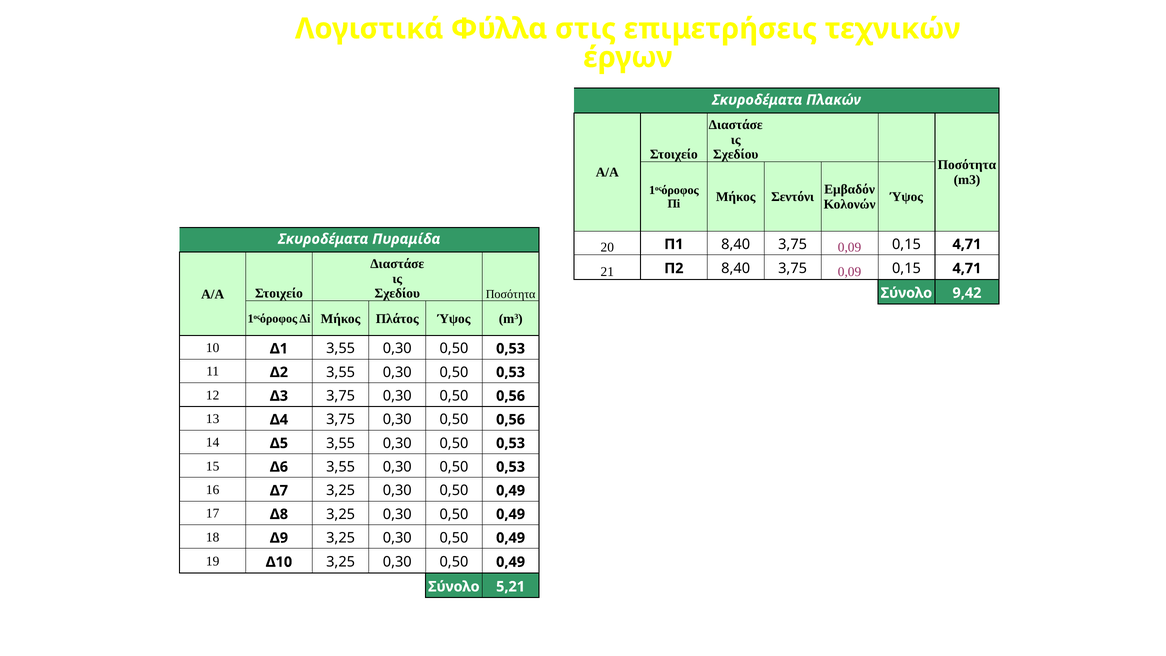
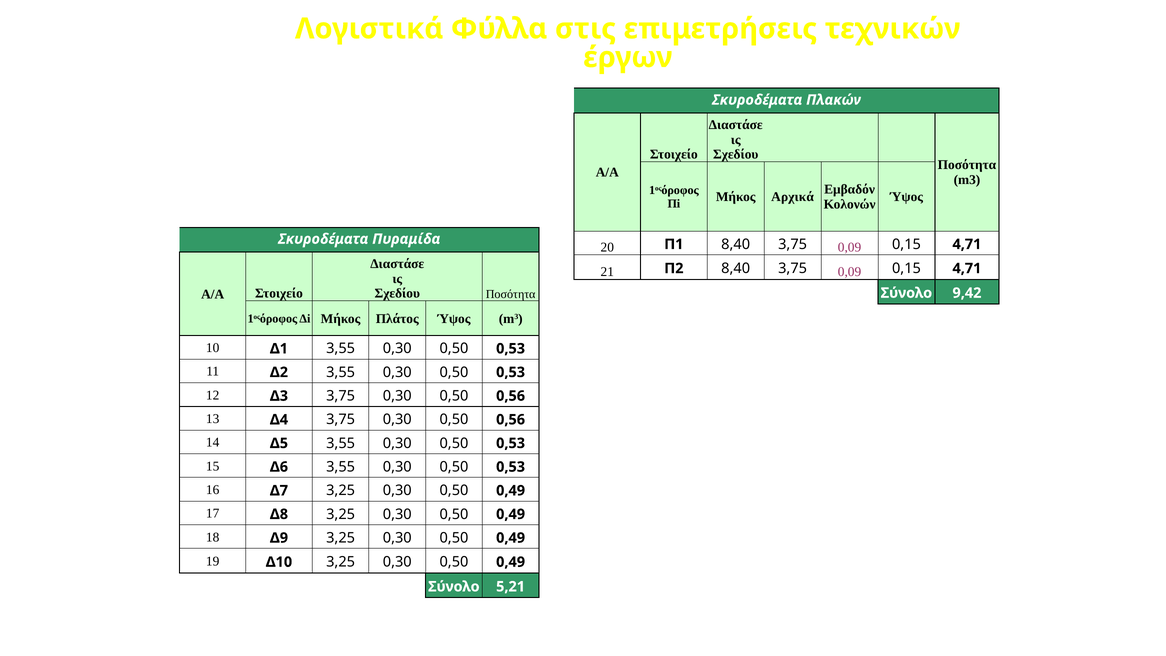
Σεντόνι: Σεντόνι -> Αρχικά (793, 197)
